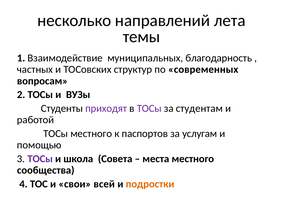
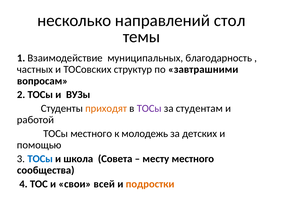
лета: лета -> стол (230, 21)
современных: современных -> завтрашними (203, 70)
приходят colour: purple -> orange (106, 108)
паспортов: паспортов -> молодежь (145, 134)
услугам: услугам -> детских (200, 134)
ТОСы colour: purple -> blue (40, 159)
места: места -> месту (156, 159)
